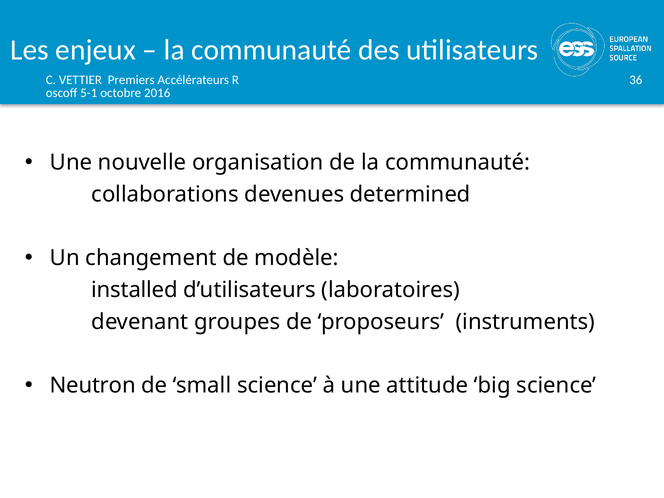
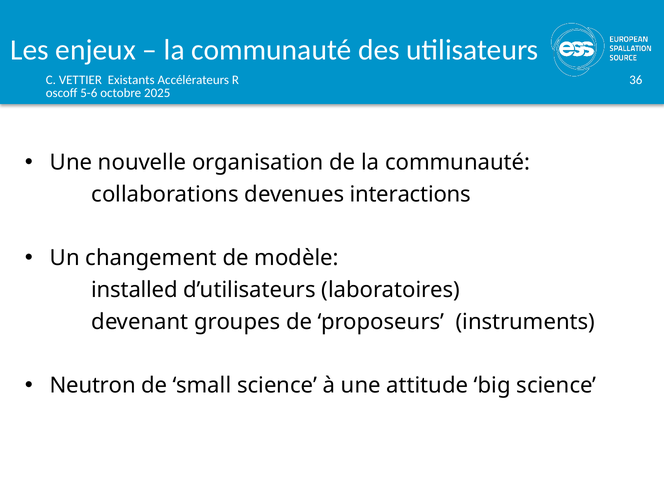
Premiers: Premiers -> Existants (131, 80)
5-1: 5-1 -> 5-6 (89, 93)
2016: 2016 -> 2025 (157, 93)
determined: determined -> interactions (410, 194)
